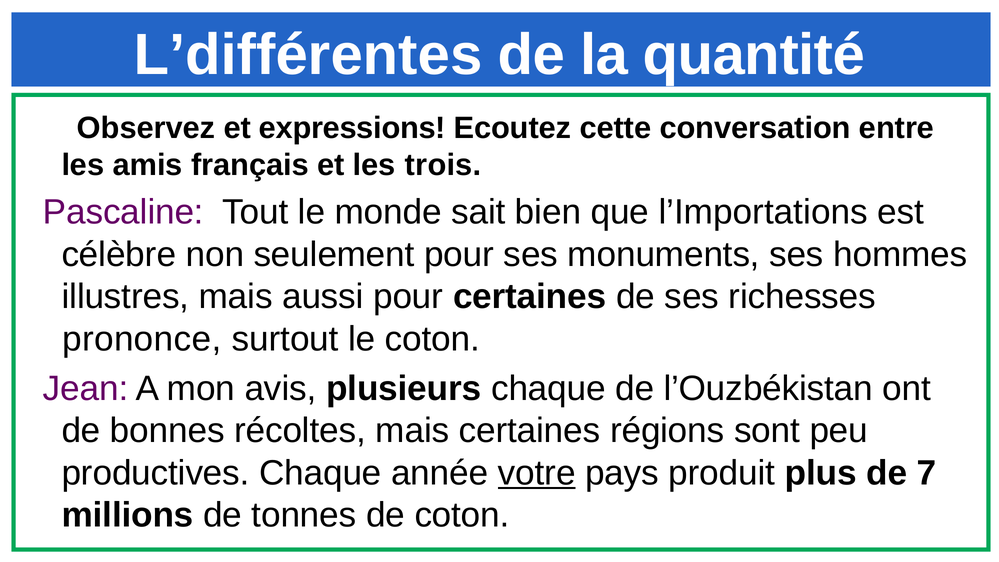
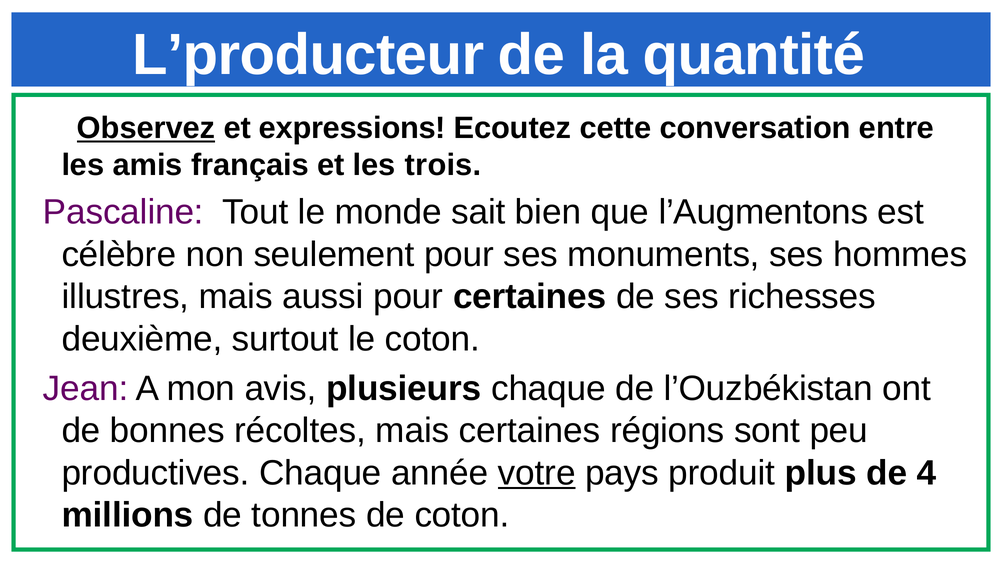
L’différentes: L’différentes -> L’producteur (308, 55)
Observez underline: none -> present (146, 128)
l’Importations: l’Importations -> l’Augmentons (763, 212)
prononce: prononce -> deuxième (142, 339)
7: 7 -> 4 (926, 473)
